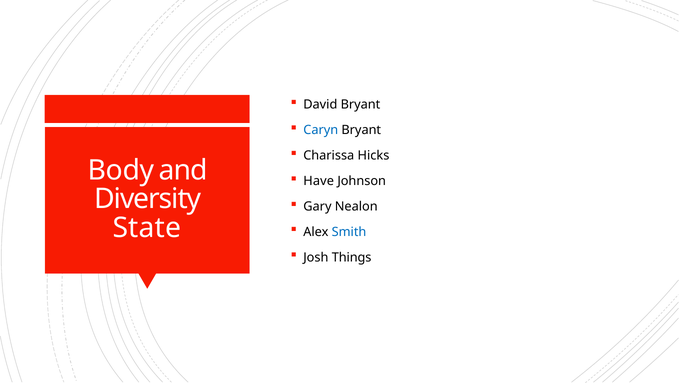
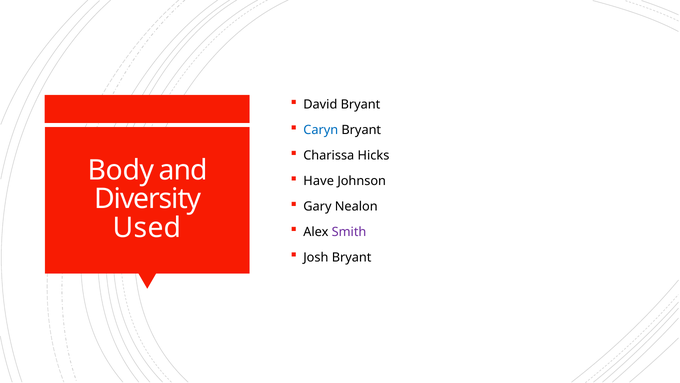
State: State -> Used (147, 228)
Smith colour: blue -> purple (349, 232)
Josh Things: Things -> Bryant (352, 257)
